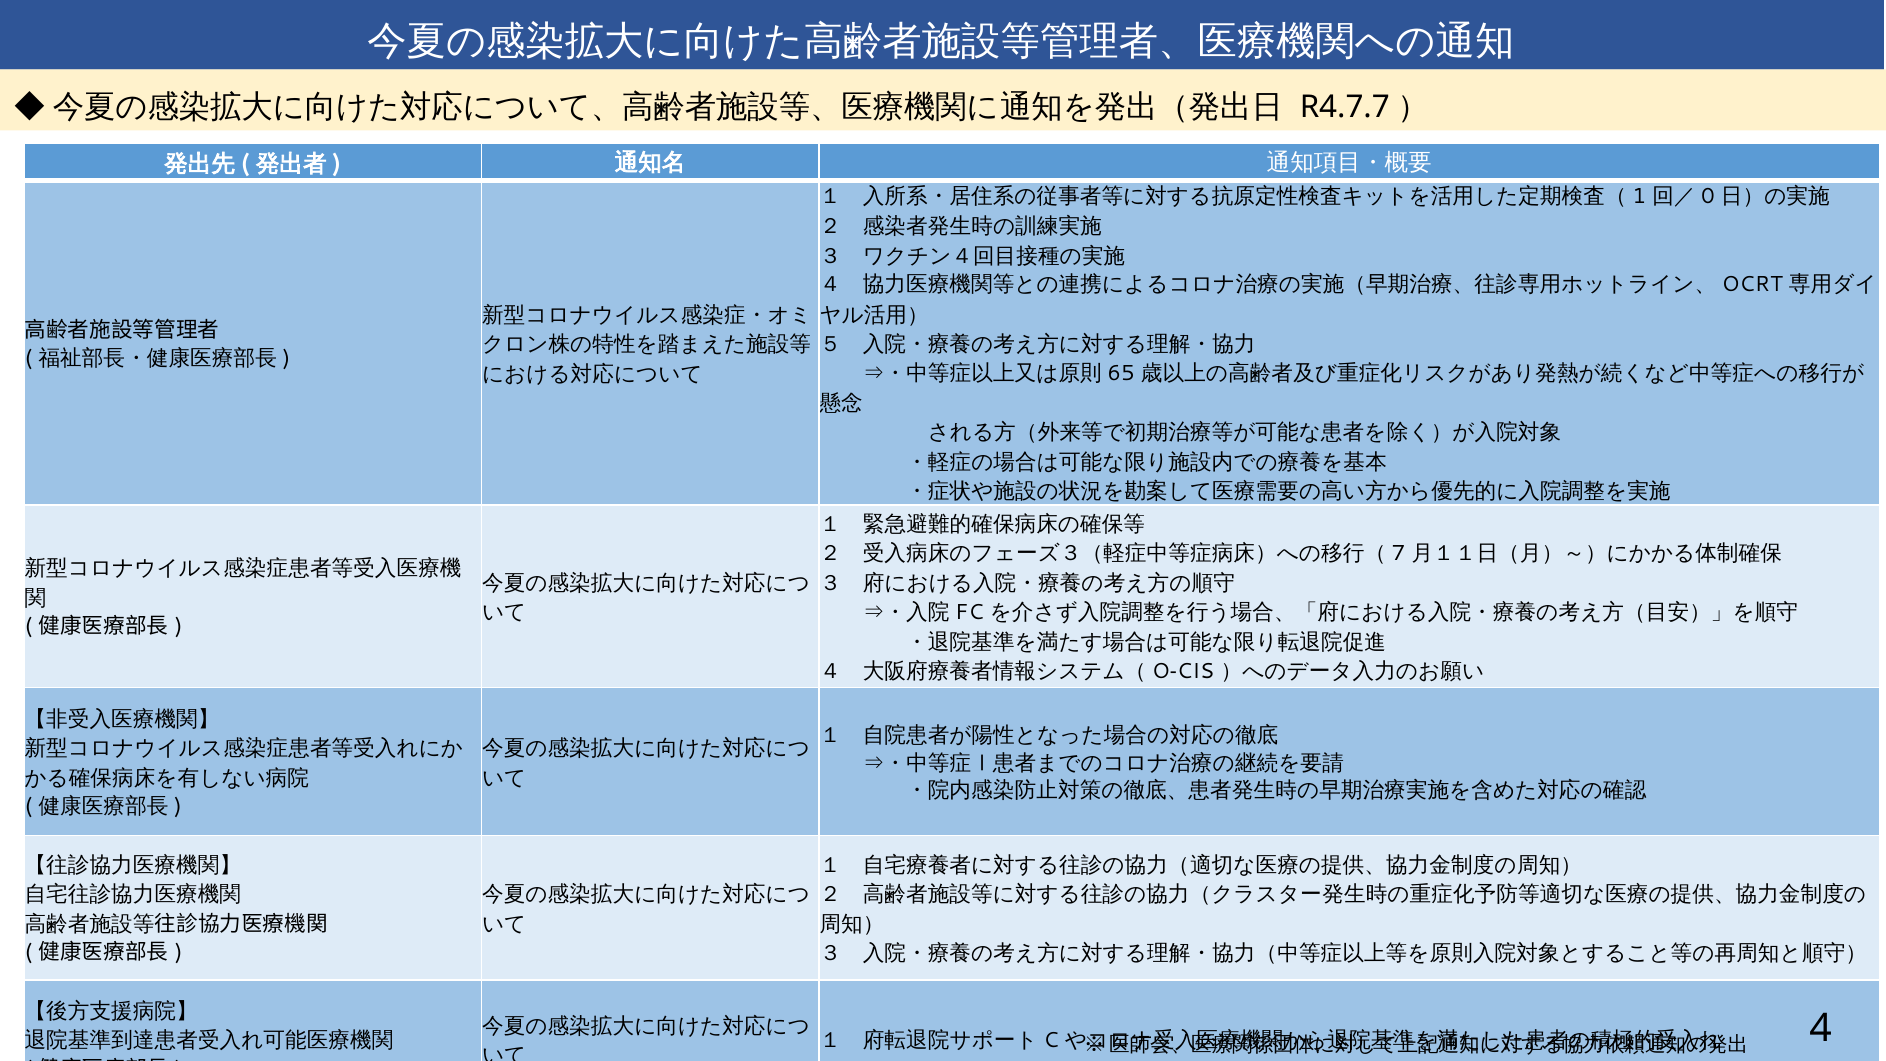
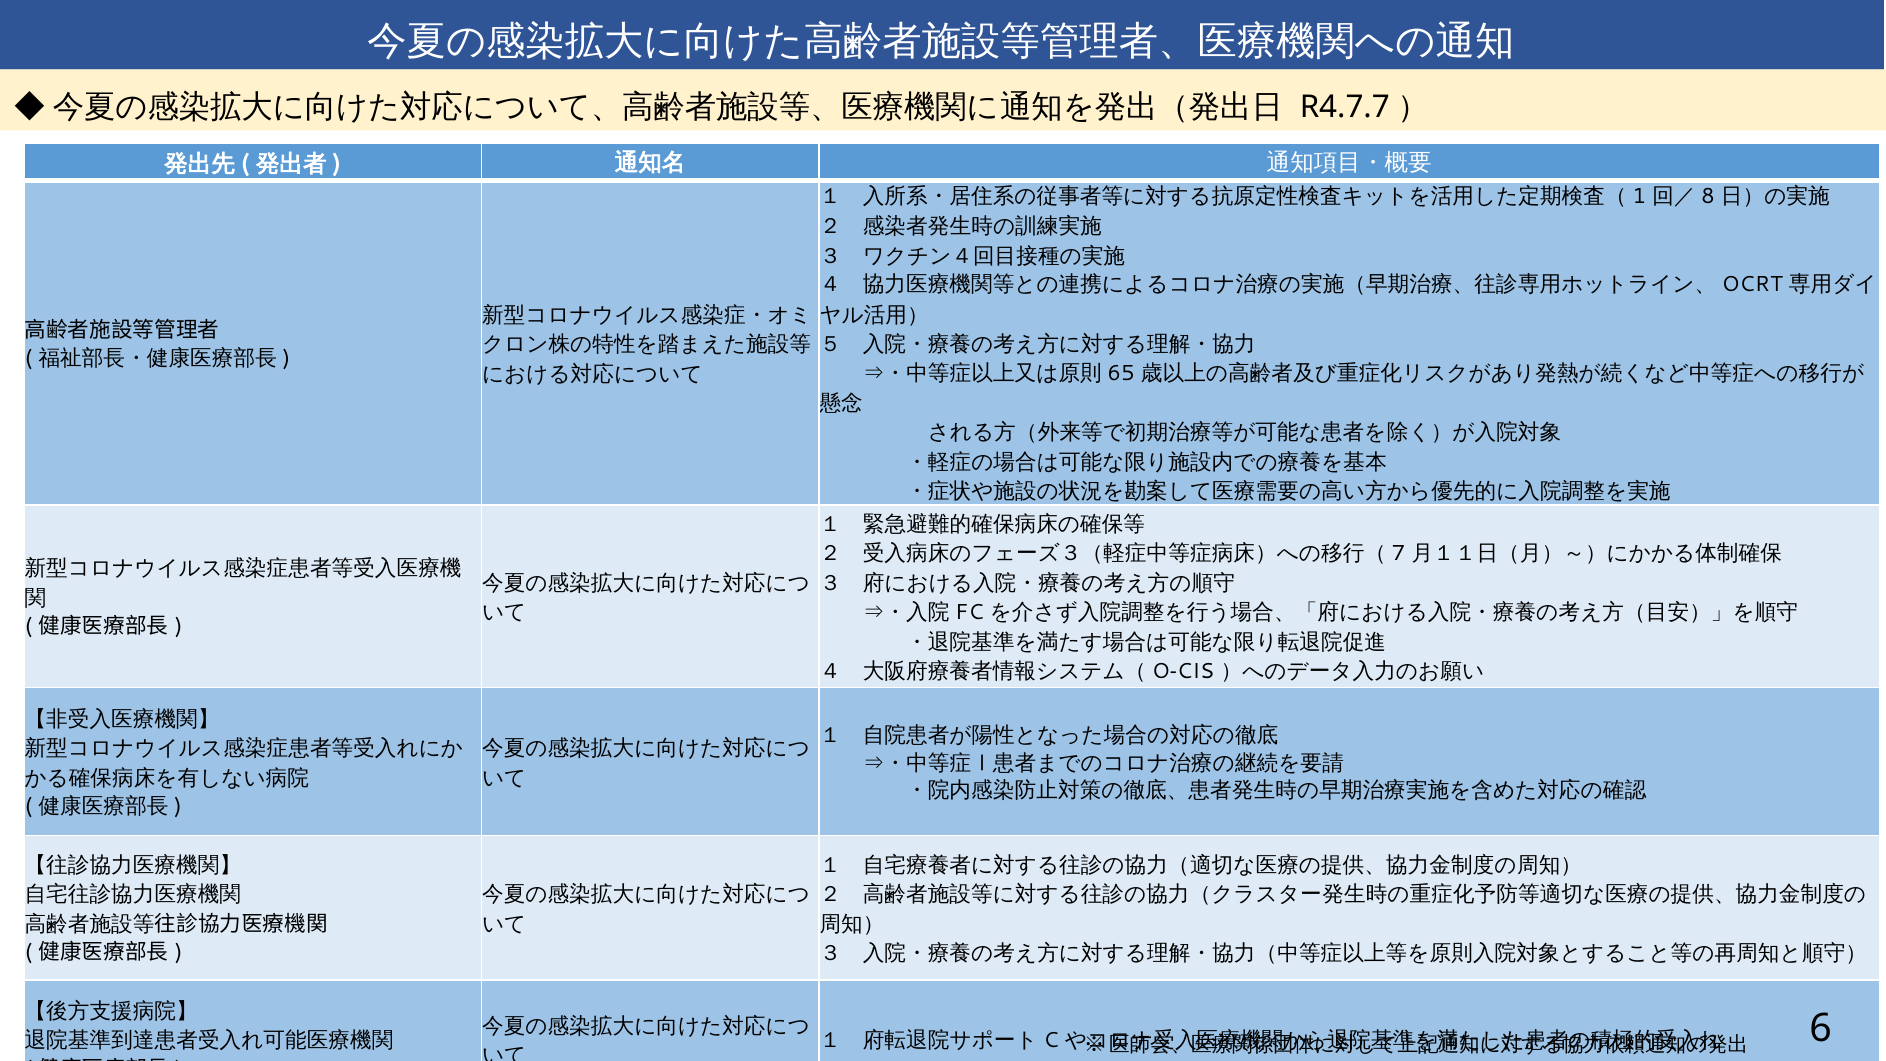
0: 0 -> 8 (1708, 196)
4: 4 -> 6 (1821, 1028)
